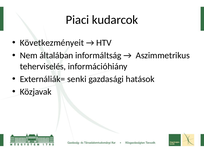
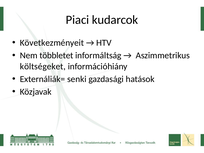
általában: általában -> többletet (56, 55)
teherviselés: teherviselés -> költségeket (43, 66)
